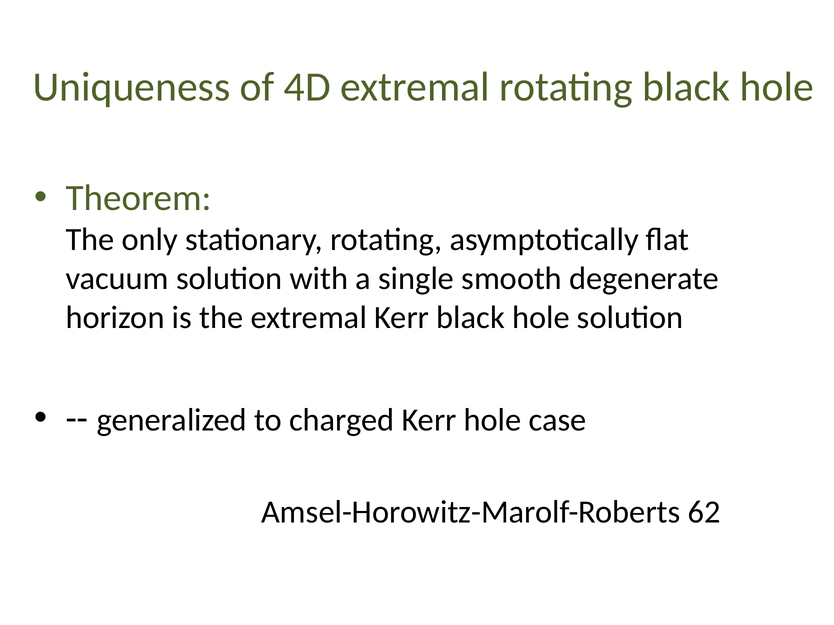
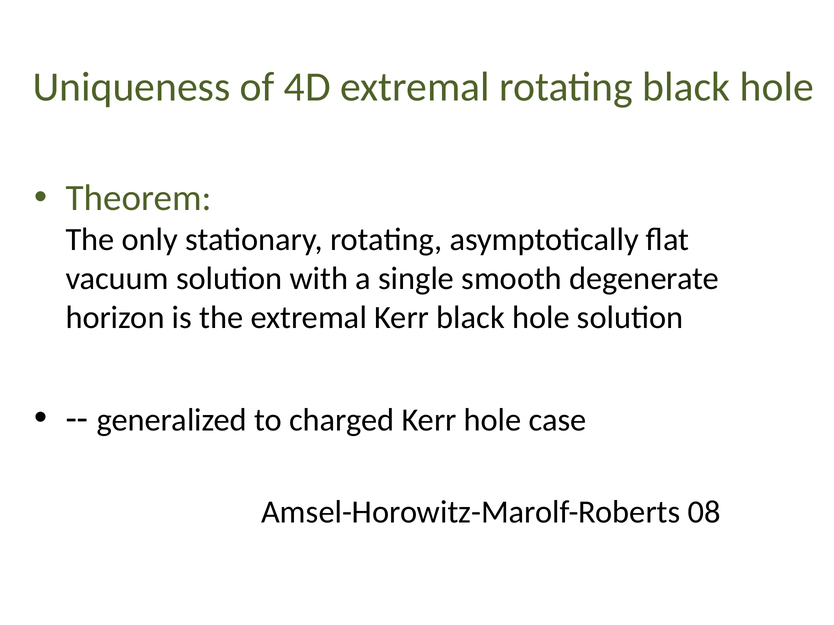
62: 62 -> 08 (704, 512)
